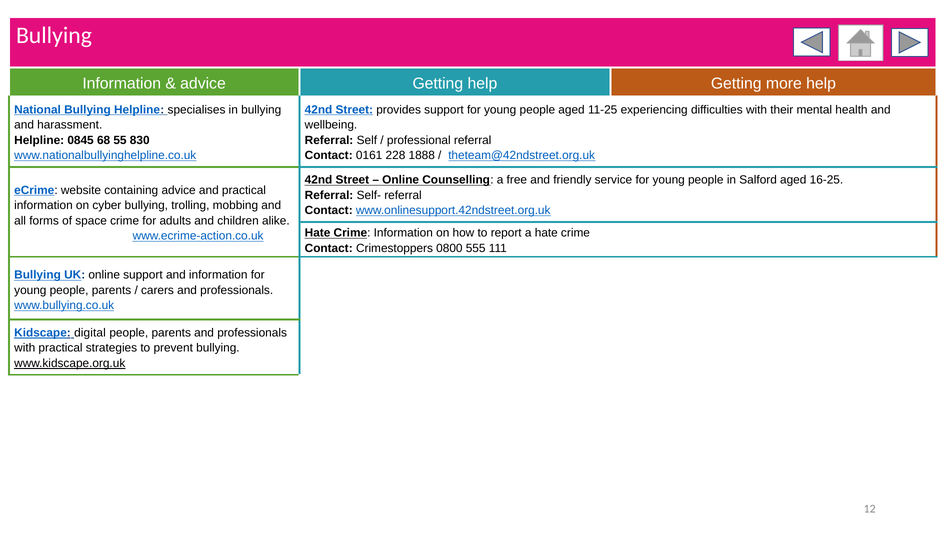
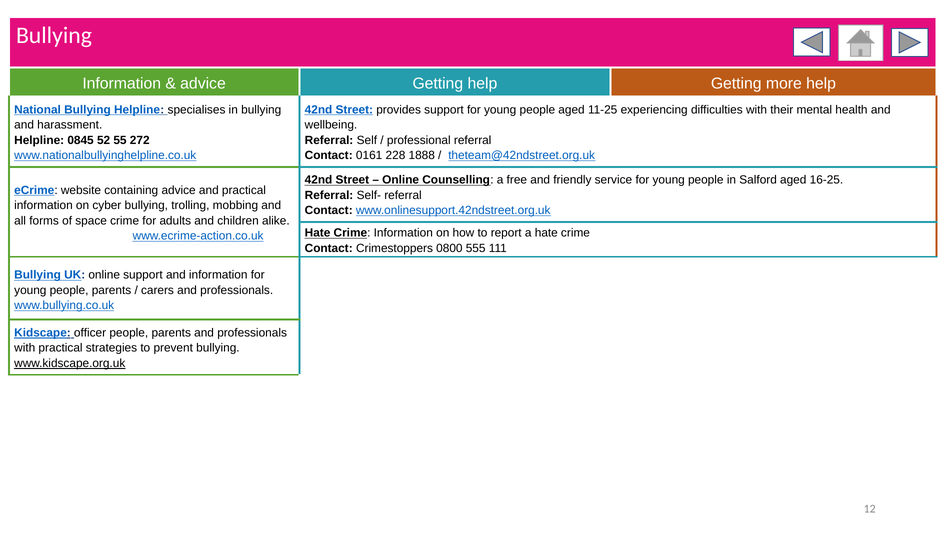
68: 68 -> 52 (104, 140)
830: 830 -> 272 (140, 140)
digital: digital -> officer (90, 333)
